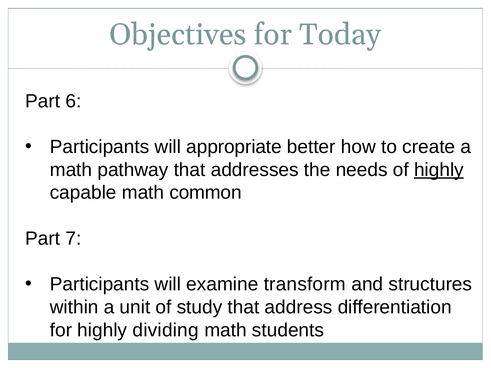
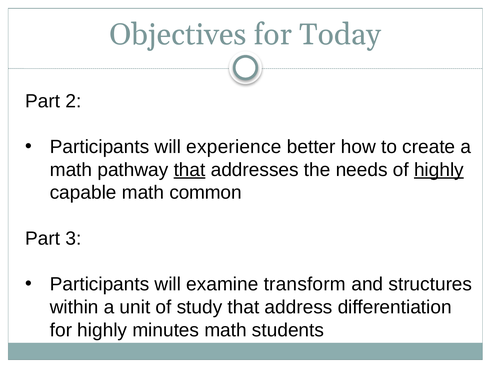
6: 6 -> 2 (73, 101)
appropriate: appropriate -> experience (234, 147)
that underline: none -> present (190, 170)
7: 7 -> 3 (73, 239)
dividing: dividing -> minutes (166, 330)
